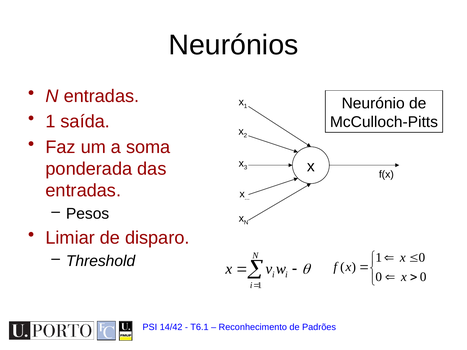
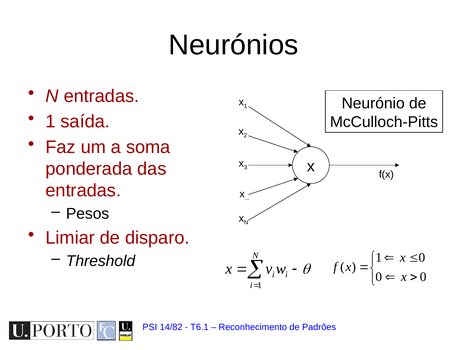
14/42: 14/42 -> 14/82 (171, 327)
